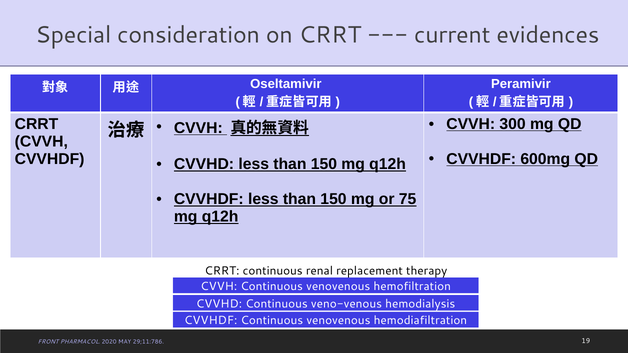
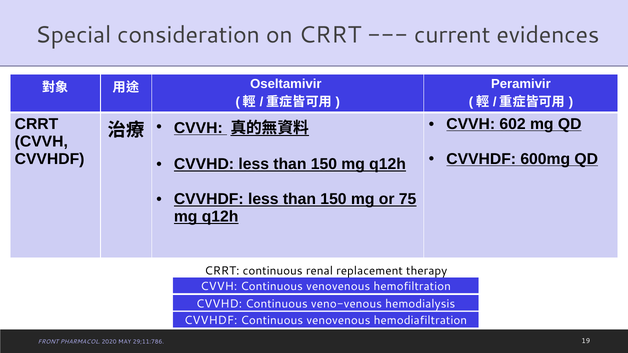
300: 300 -> 602 (513, 124)
